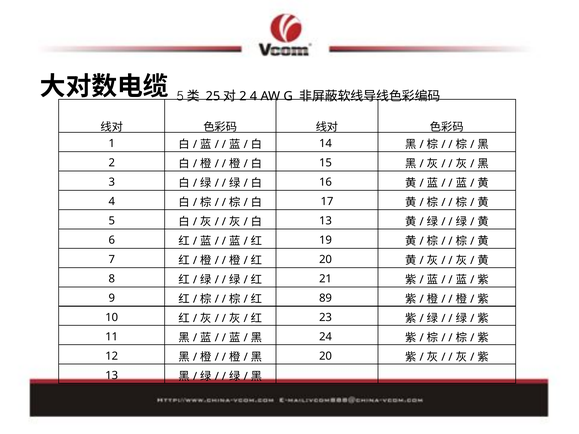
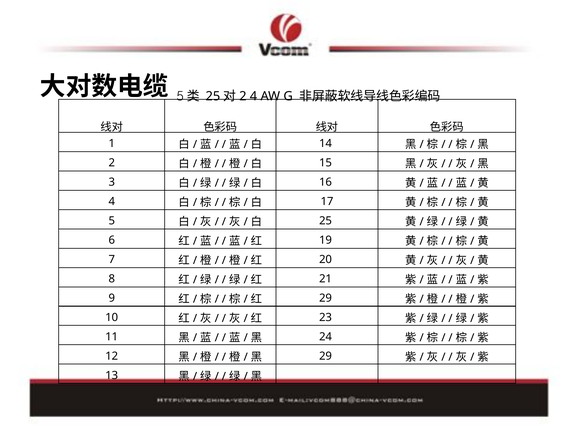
13: 13 -> 25 (326, 221)
89: 89 -> 29 (326, 298)
20: 20 -> 29 (326, 356)
